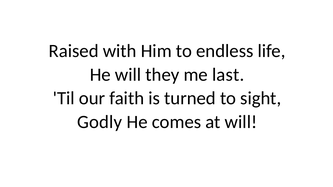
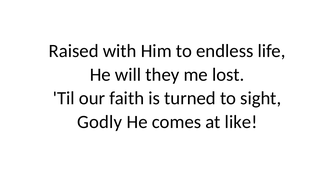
last: last -> lost (228, 75)
at will: will -> like (241, 122)
